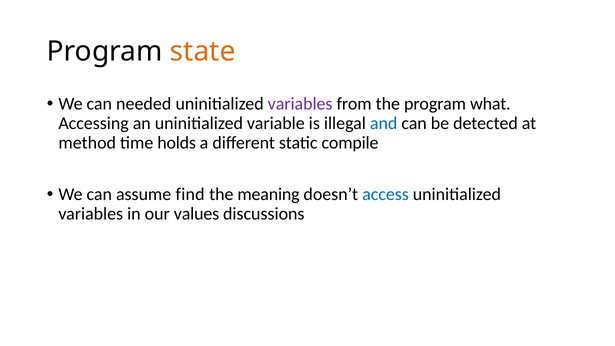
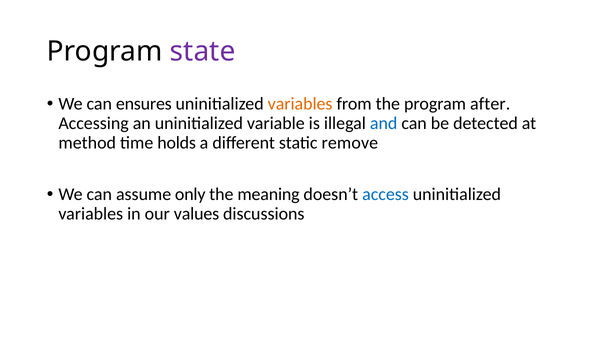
state colour: orange -> purple (203, 52)
needed: needed -> ensures (144, 104)
variables colour: purple -> orange (300, 104)
what: what -> after (490, 104)
compile: compile -> remove (350, 143)
find: find -> only (190, 194)
